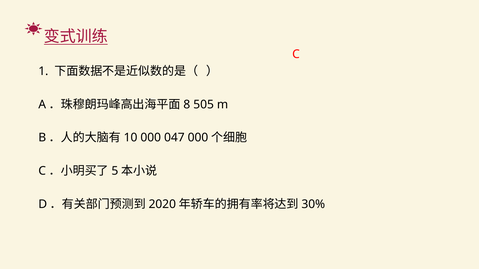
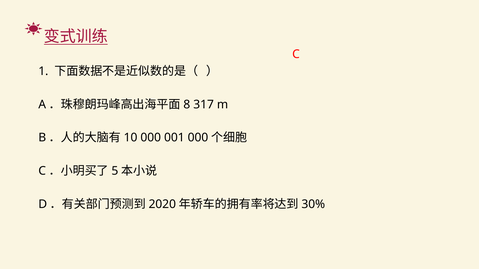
505: 505 -> 317 (204, 105)
047: 047 -> 001 (174, 138)
